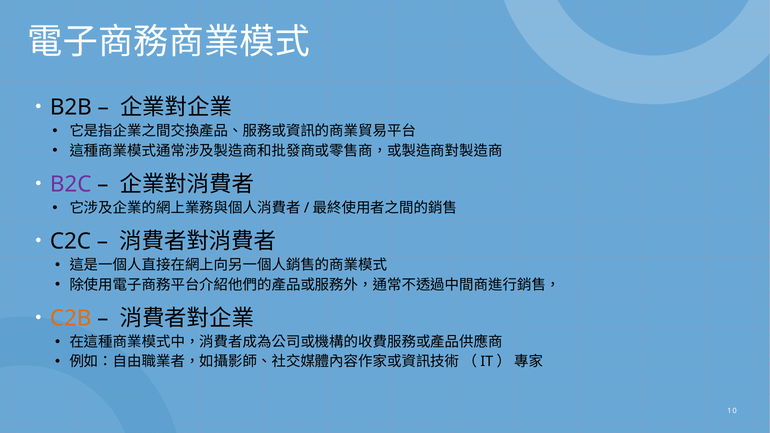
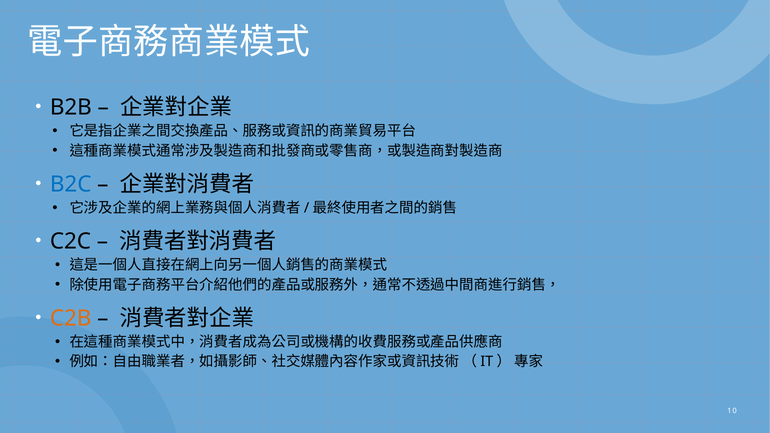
B2C colour: purple -> blue (71, 184)
